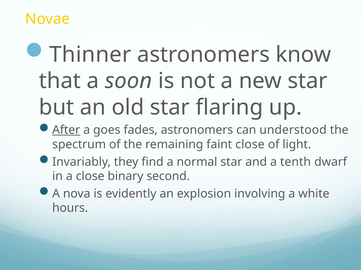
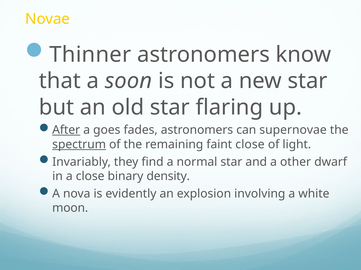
understood: understood -> supernovae (293, 130)
spectrum underline: none -> present (79, 145)
tenth: tenth -> other (296, 162)
second: second -> density (168, 177)
hours: hours -> moon (70, 209)
